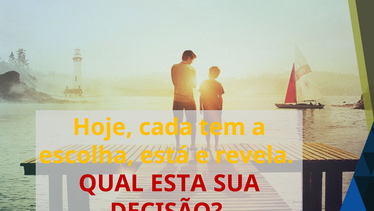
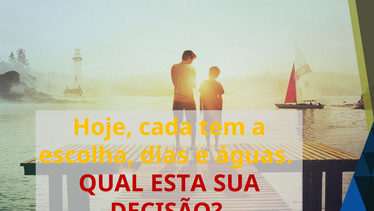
está: está -> dias (164, 155)
revela: revela -> águas (254, 155)
